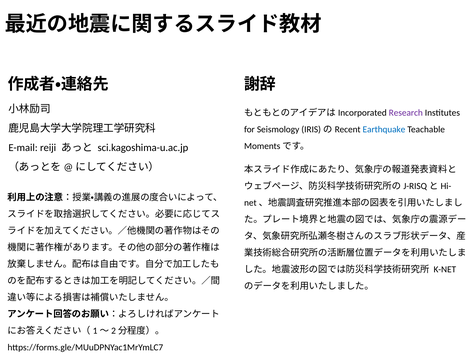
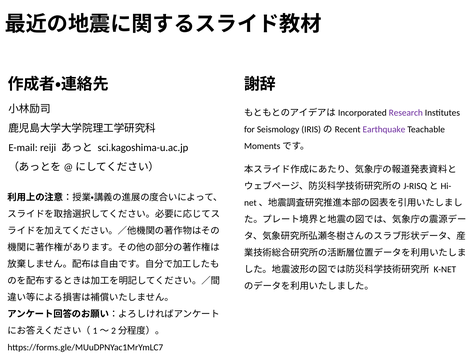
Earthquake colour: blue -> purple (384, 129)
